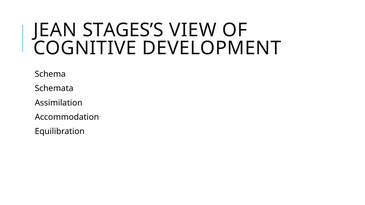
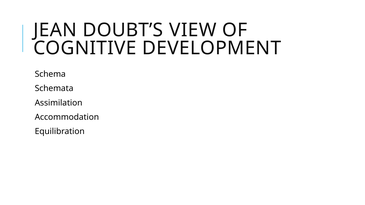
STAGES’S: STAGES’S -> DOUBT’S (123, 30)
